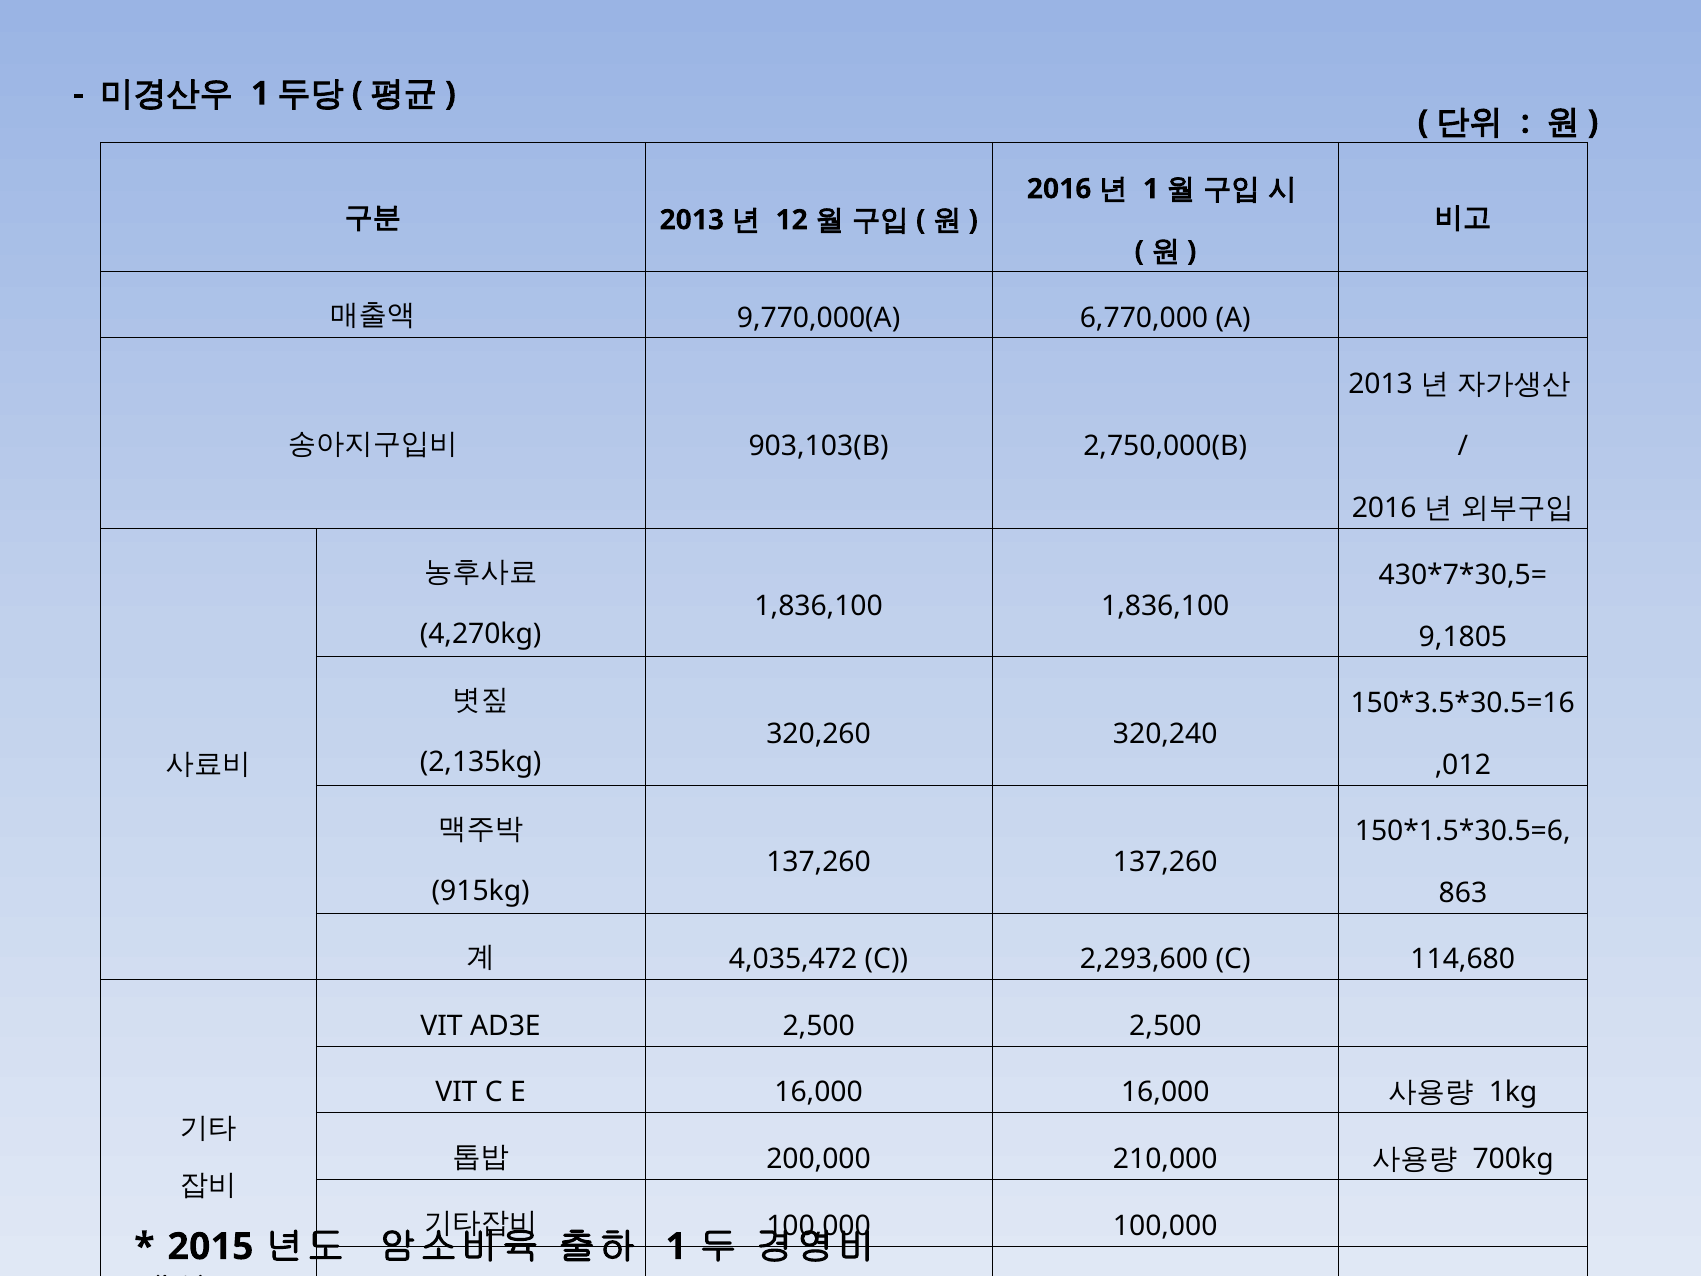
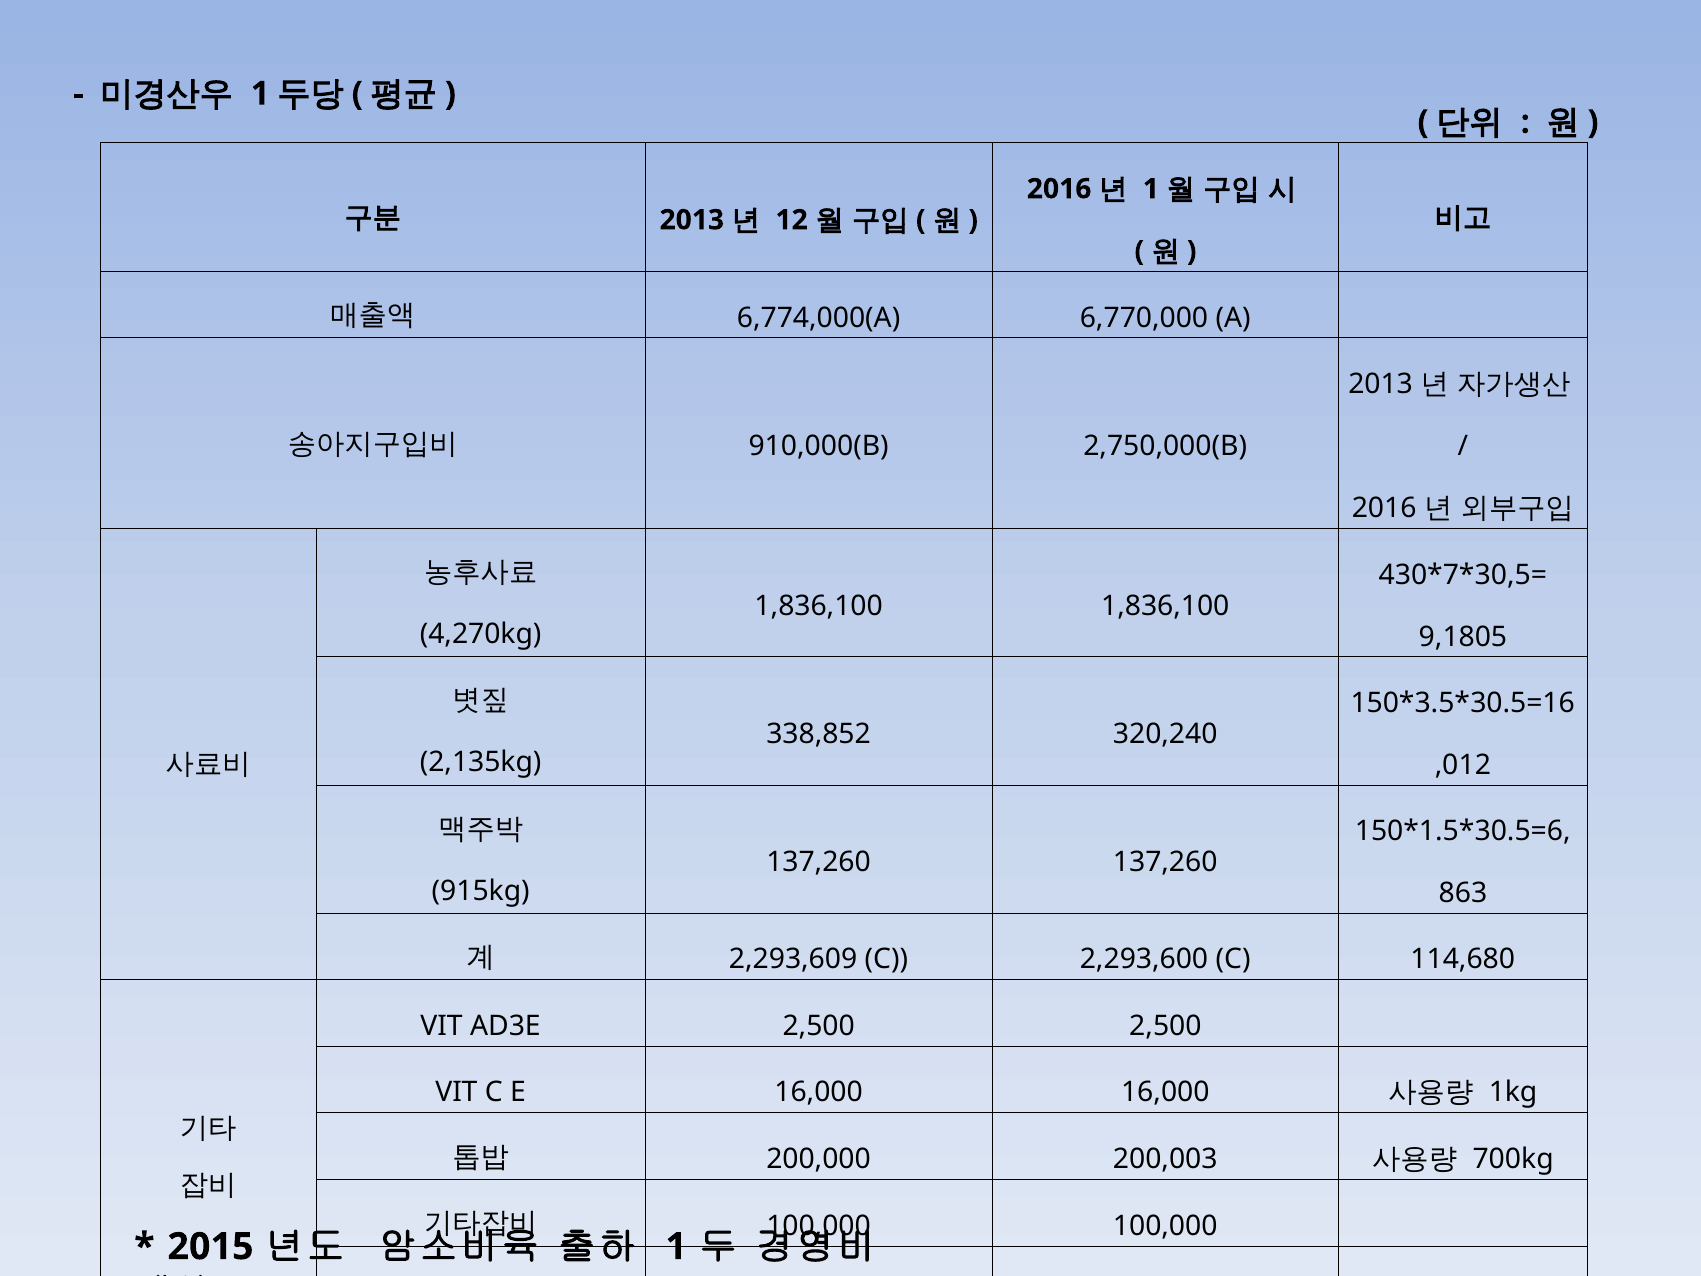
9,770,000(A: 9,770,000(A -> 6,774,000(A (819, 318)
903,103(B: 903,103(B -> 910,000(B (819, 446)
320,260: 320,260 -> 338,852 (819, 734)
4,035,472: 4,035,472 -> 2,293,609 (793, 959)
210,000: 210,000 -> 200,003 (1165, 1159)
